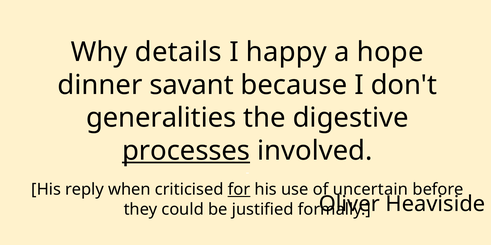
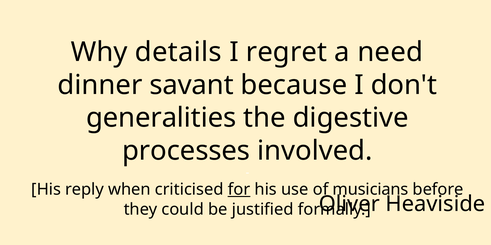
happy: happy -> regret (286, 52)
hope: hope -> need (390, 52)
processes underline: present -> none (186, 151)
uncertain: uncertain -> musicians (371, 190)
